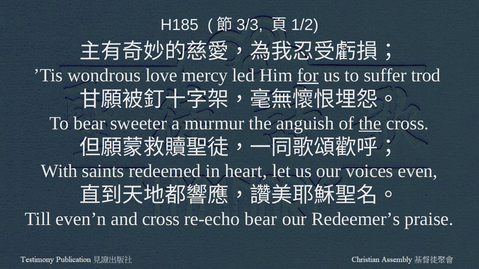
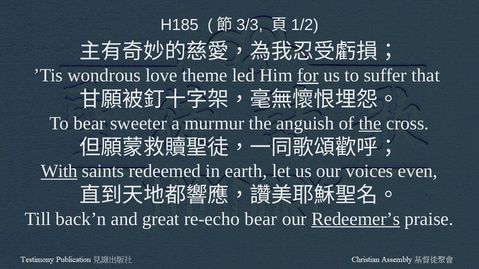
mercy: mercy -> theme (205, 76)
trod: trod -> that (426, 76)
With underline: none -> present (59, 171)
heart: heart -> earth (246, 171)
even’n: even’n -> back’n (81, 219)
and cross: cross -> great (161, 219)
Redeemer’s underline: none -> present (356, 219)
